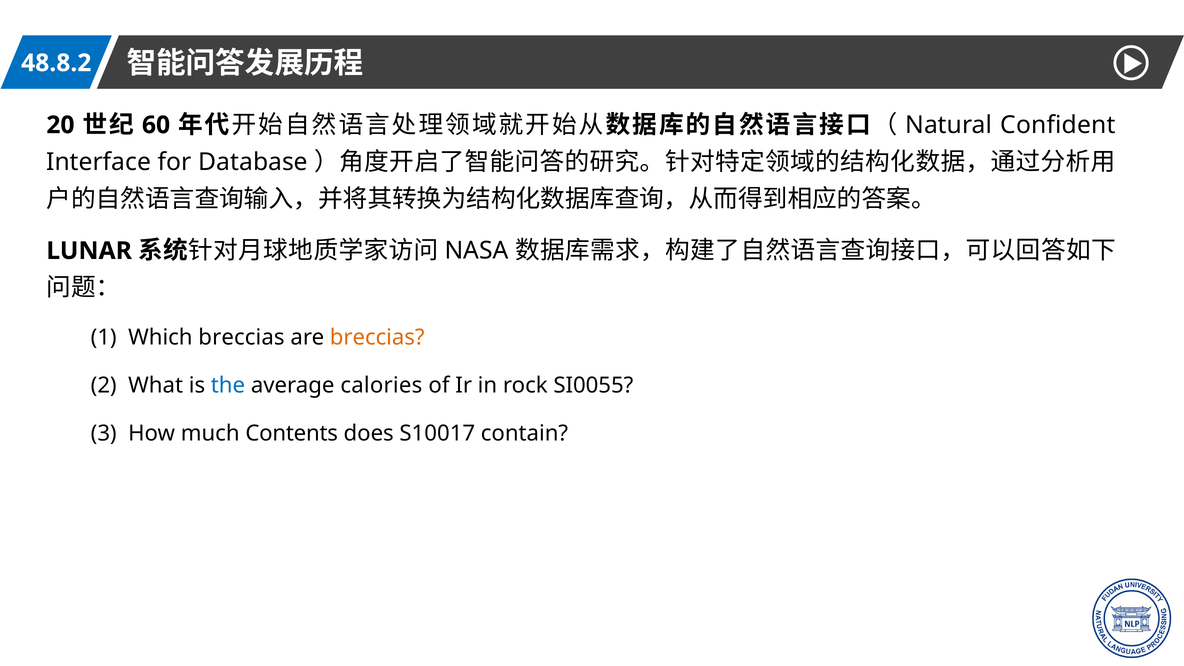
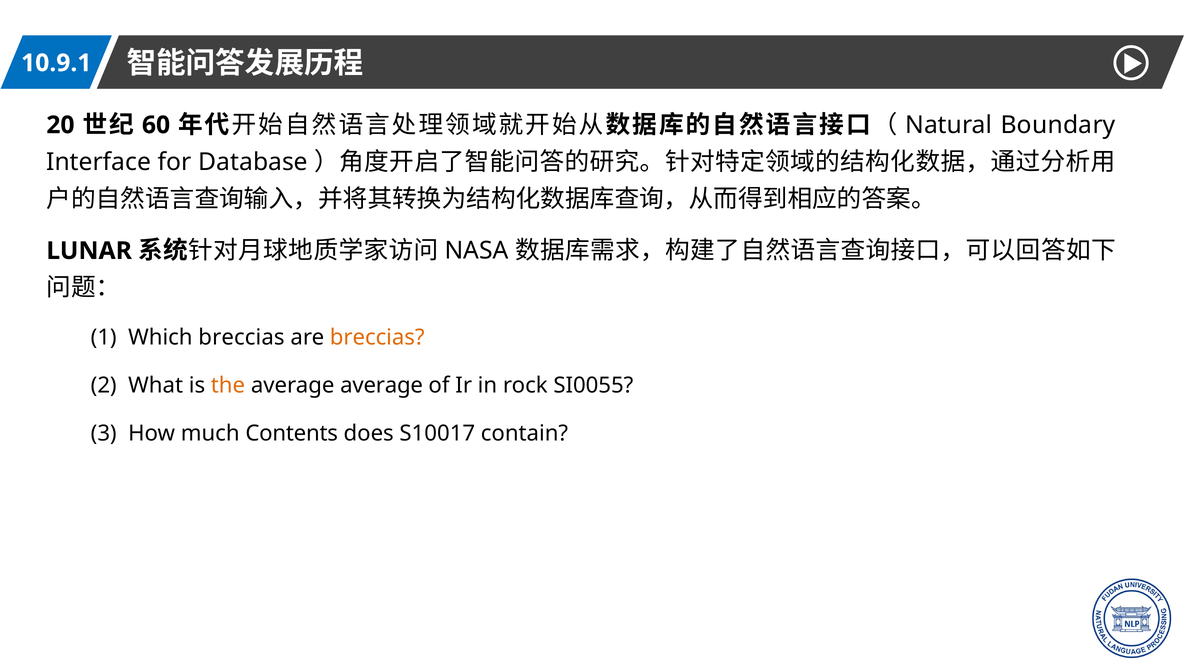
48.8.2: 48.8.2 -> 10.9.1 (56, 63)
Confident: Confident -> Boundary (1058, 125)
the colour: blue -> orange (228, 385)
average calories: calories -> average (382, 385)
